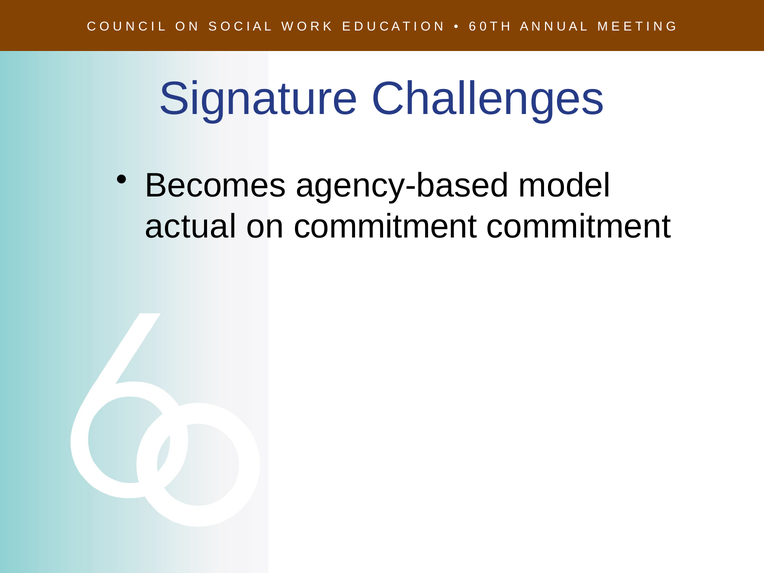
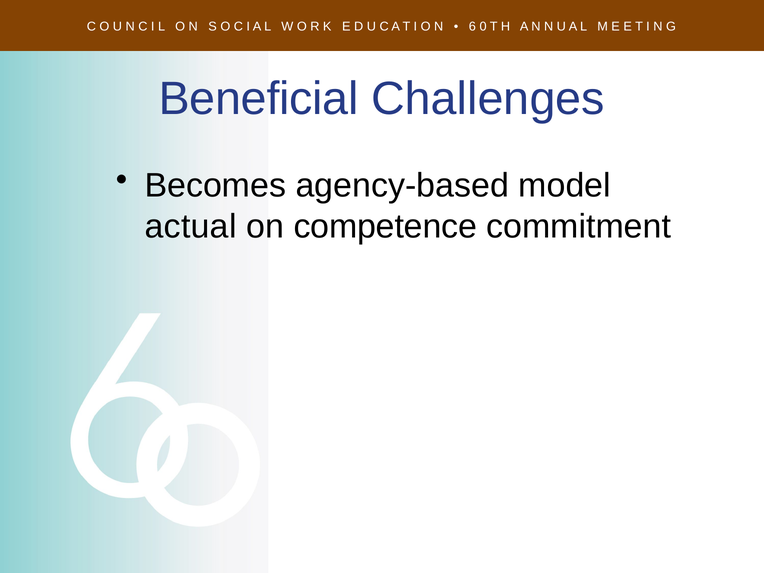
Signature: Signature -> Beneficial (259, 99)
on commitment: commitment -> competence (385, 227)
